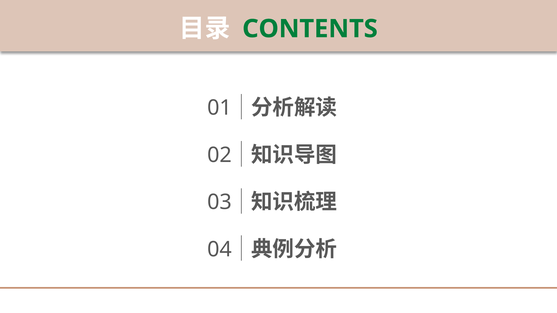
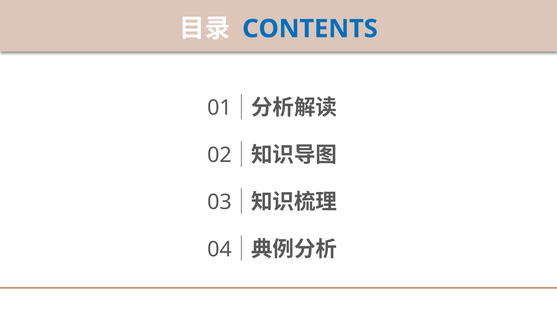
CONTENTS colour: green -> blue (310, 29)
